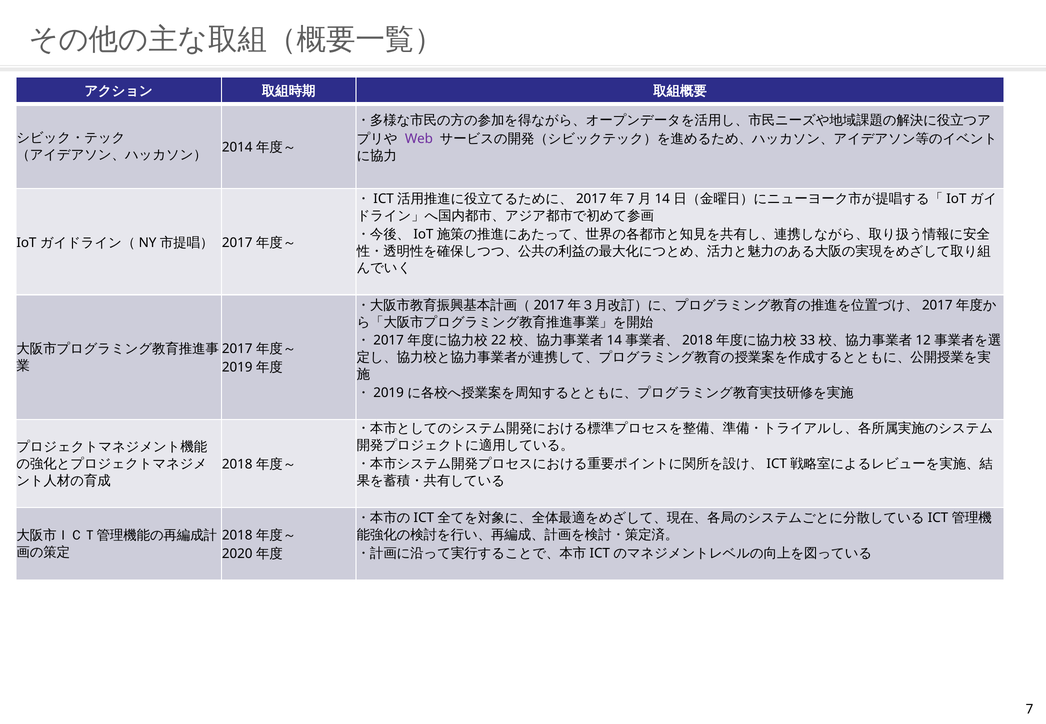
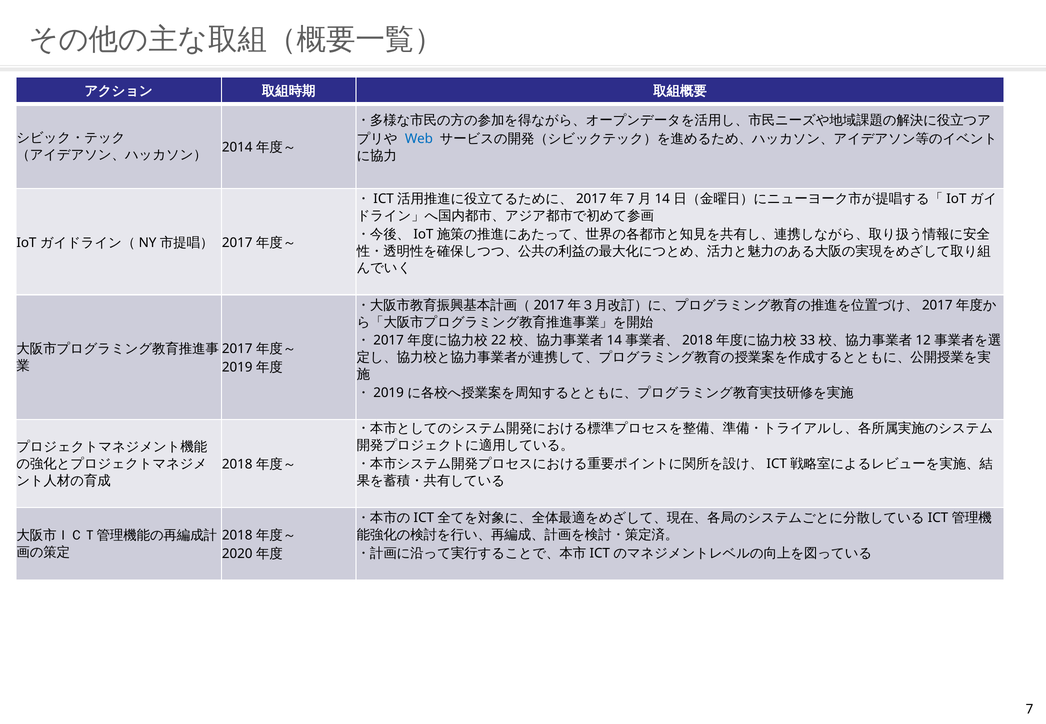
Web colour: purple -> blue (419, 139)
